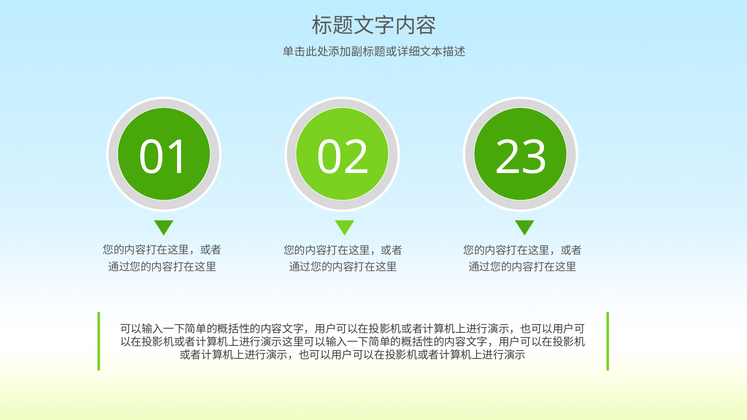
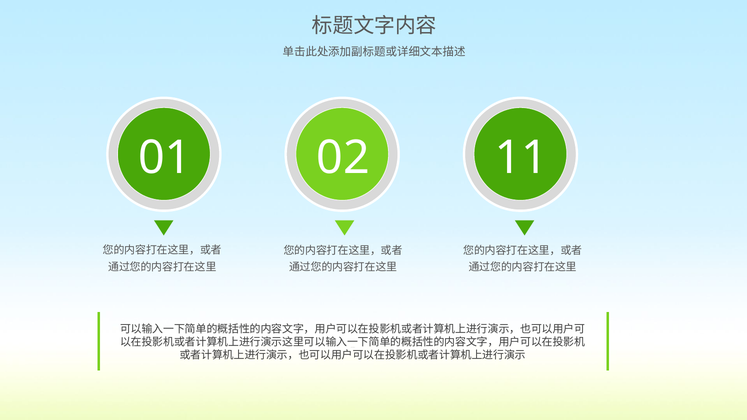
23: 23 -> 11 (521, 158)
